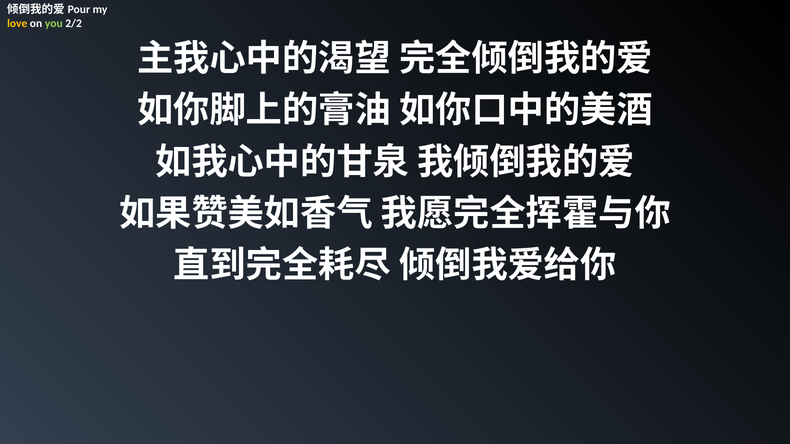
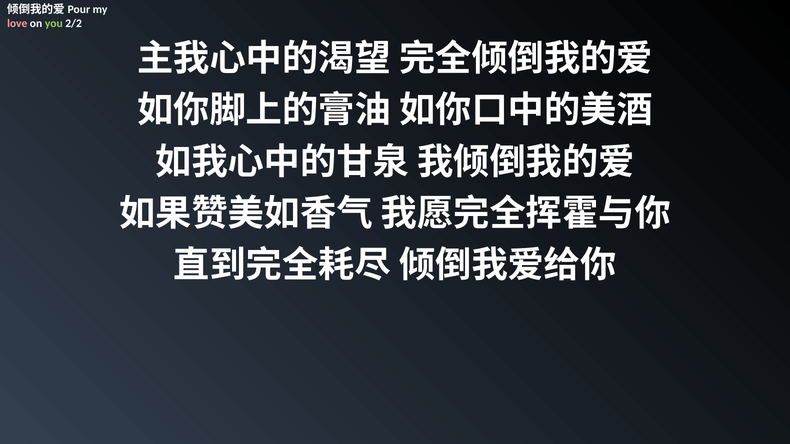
love colour: yellow -> pink (17, 23)
